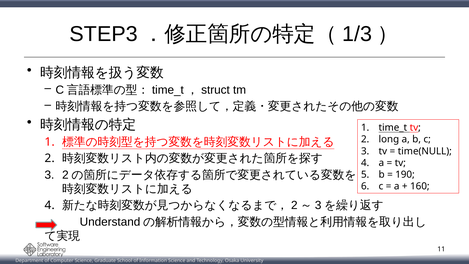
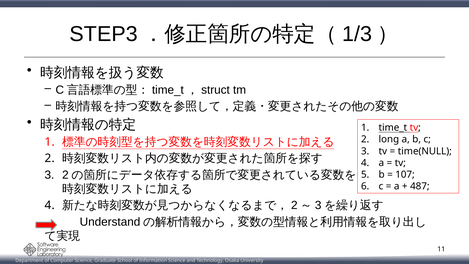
190: 190 -> 107 (405, 174)
160: 160 -> 487 (420, 186)
